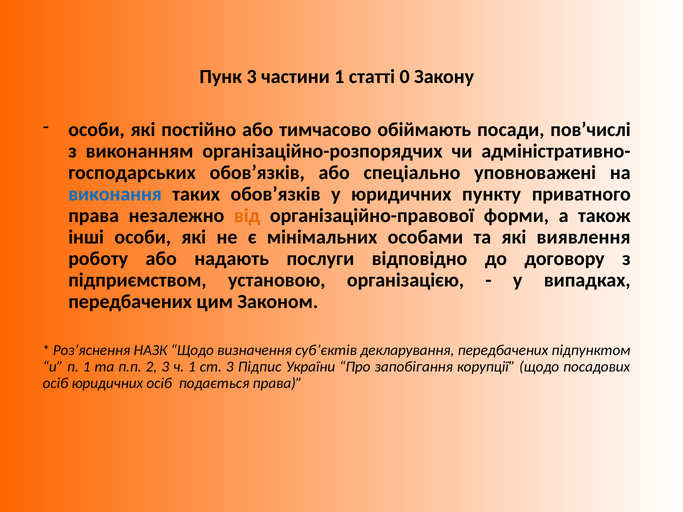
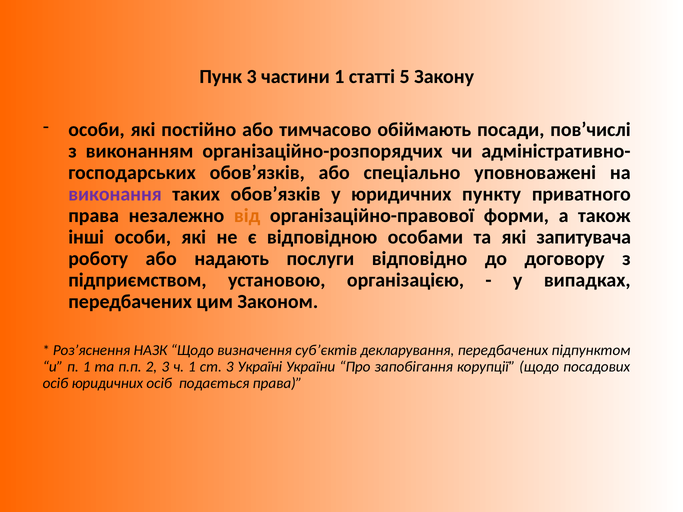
0: 0 -> 5 (405, 77)
виконання colour: blue -> purple (115, 194)
мінімальних: мінімальних -> відповідною (322, 237)
виявлення: виявлення -> запитувача (584, 237)
Підпис: Підпис -> Україні (260, 367)
